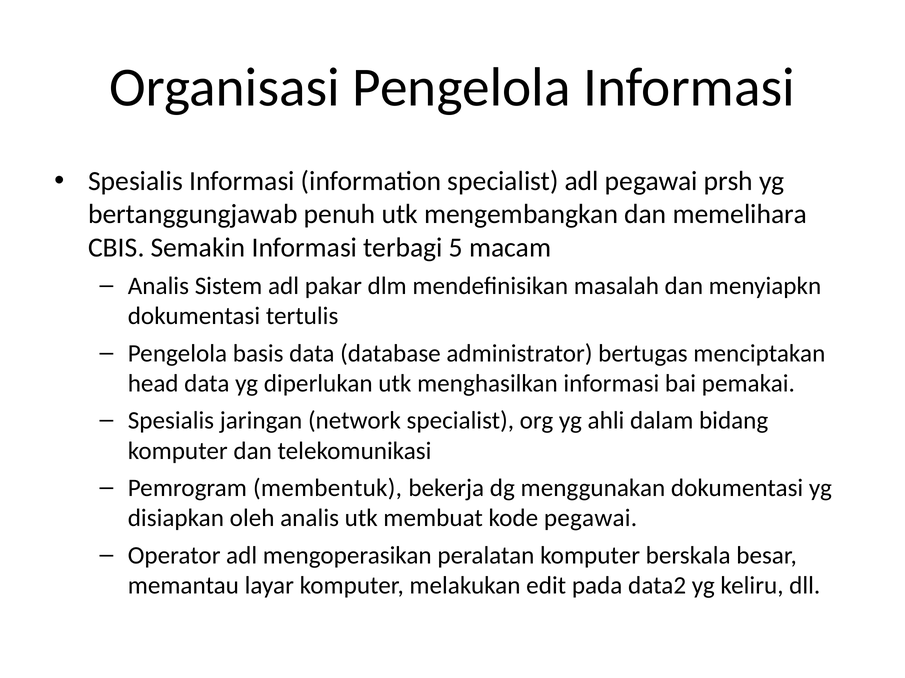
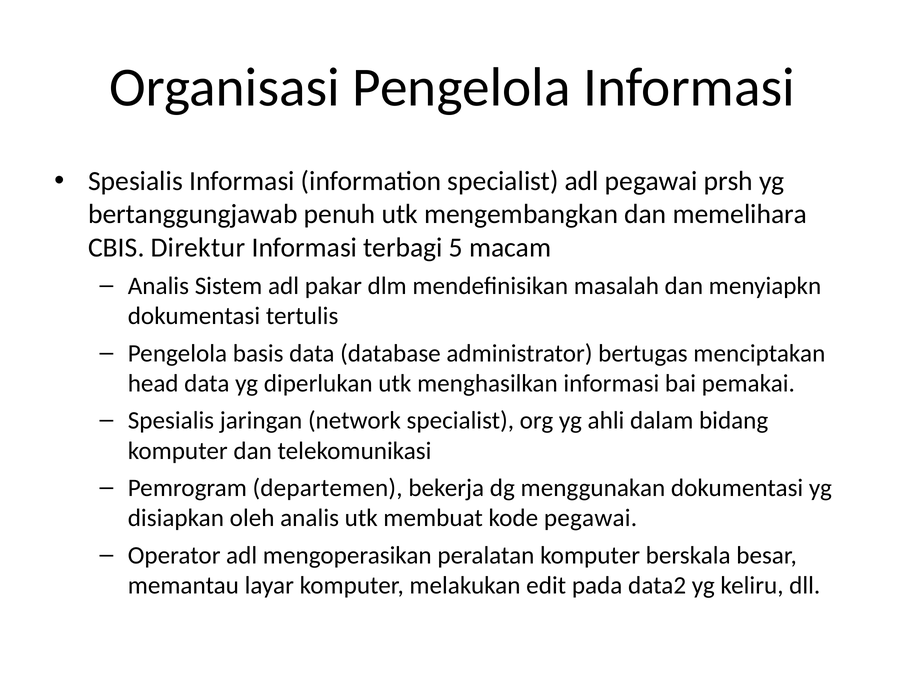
Semakin: Semakin -> Direktur (198, 248)
membentuk: membentuk -> departemen (328, 489)
